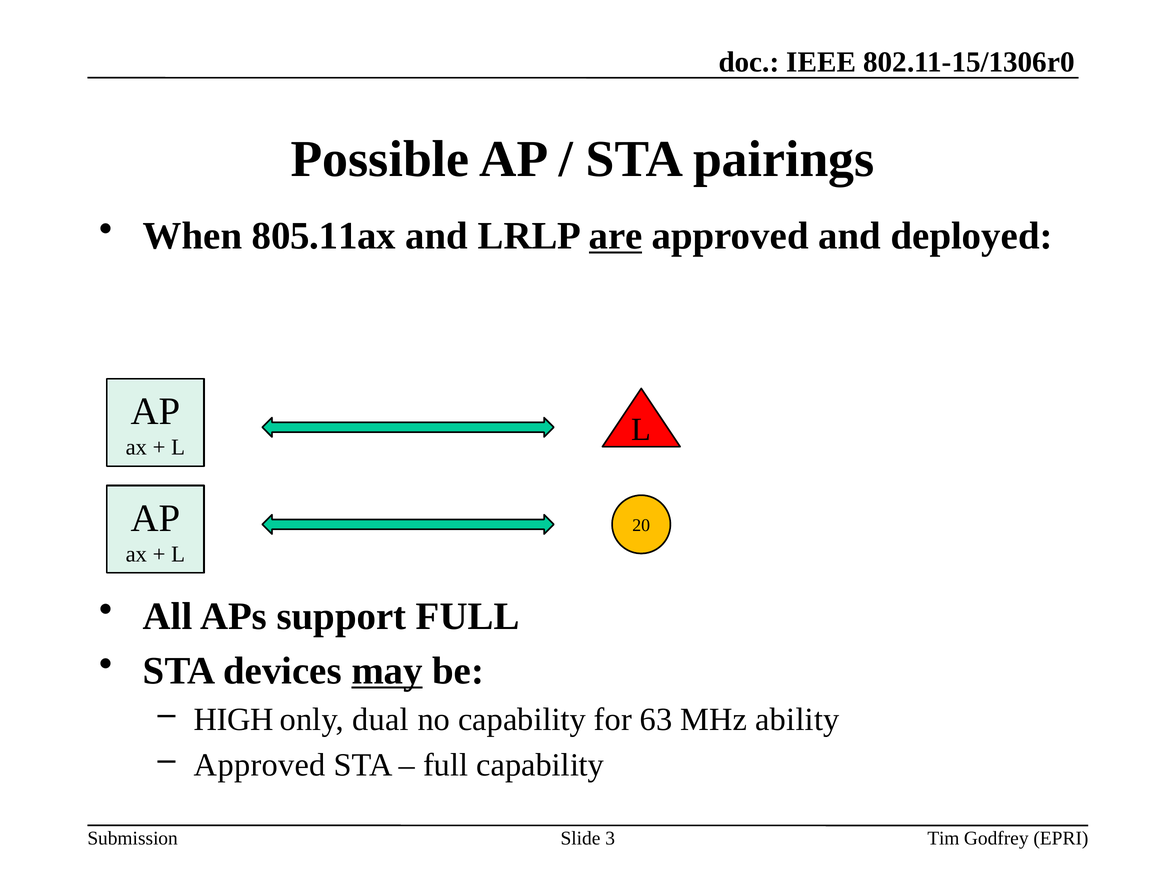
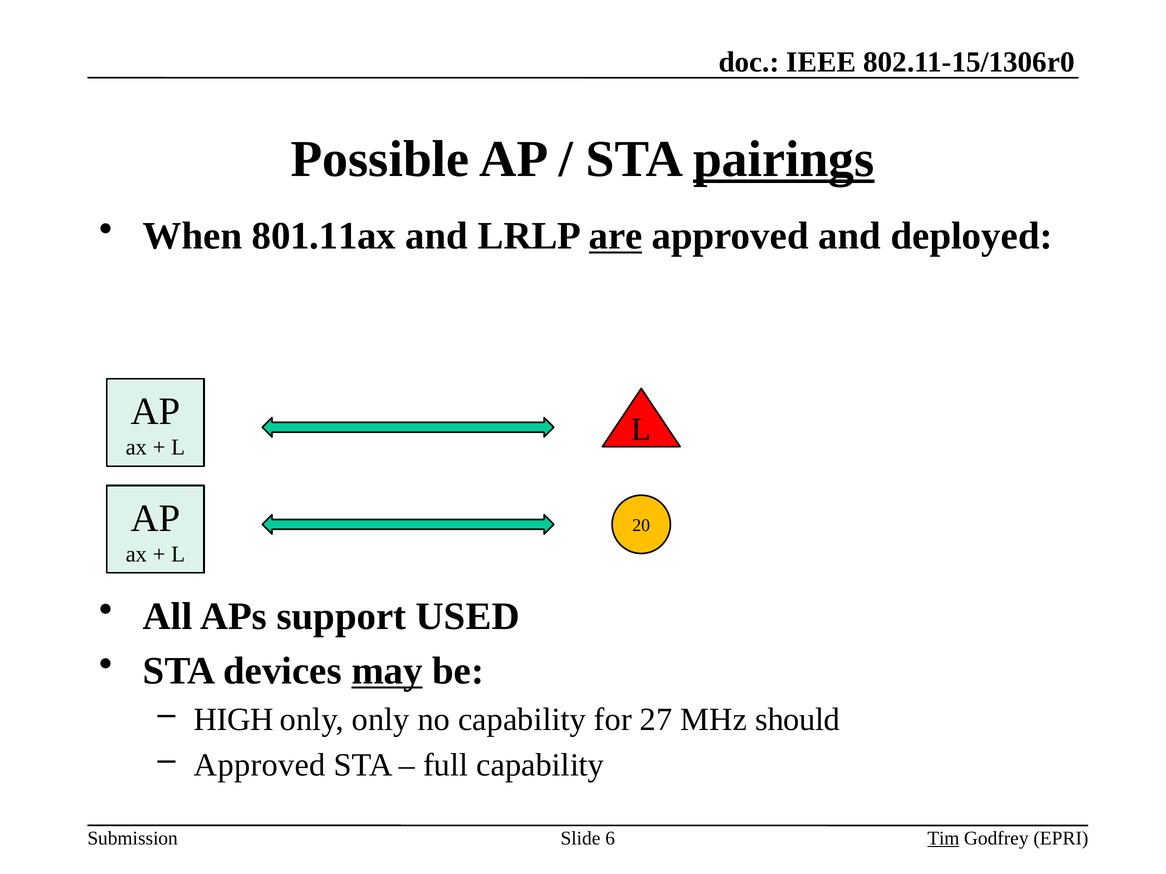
pairings underline: none -> present (784, 159)
805.11ax: 805.11ax -> 801.11ax (324, 236)
support FULL: FULL -> USED (468, 617)
only dual: dual -> only (381, 720)
63: 63 -> 27 (656, 720)
ability: ability -> should (798, 720)
Tim underline: none -> present (943, 839)
3: 3 -> 6 (610, 839)
